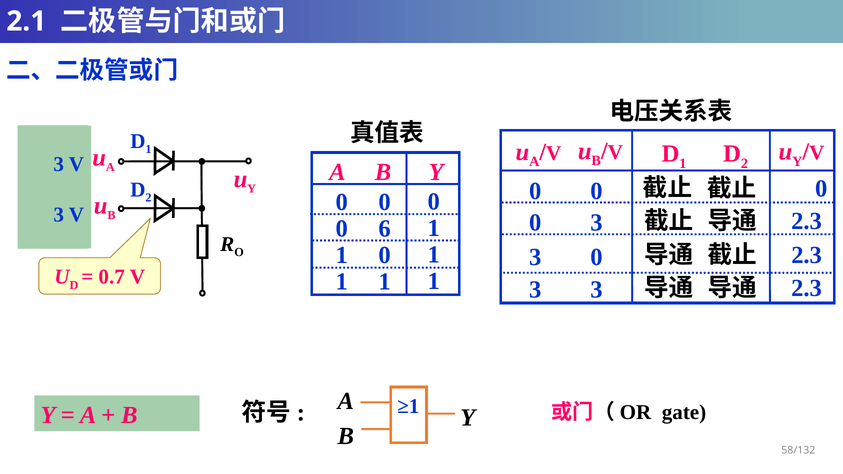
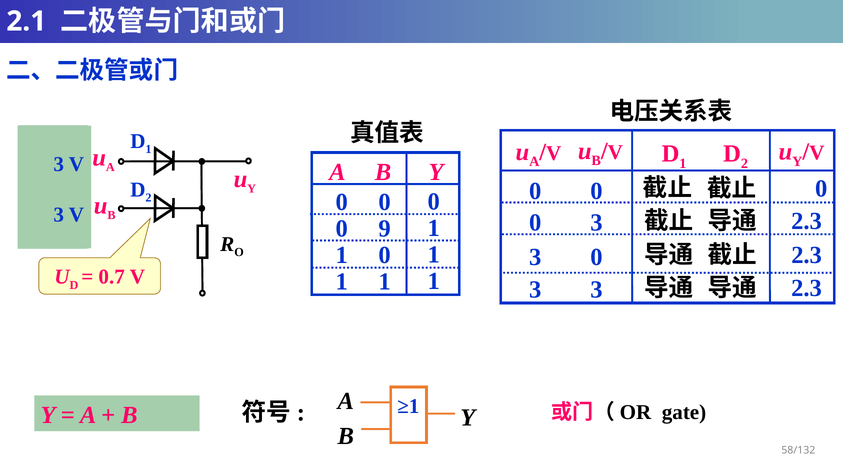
6: 6 -> 9 (385, 229)
